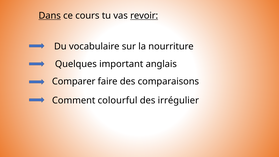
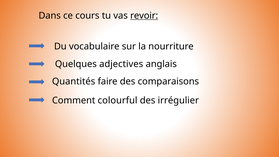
Dans underline: present -> none (50, 16)
important: important -> adjectives (121, 64)
Comparer: Comparer -> Quantités (74, 81)
